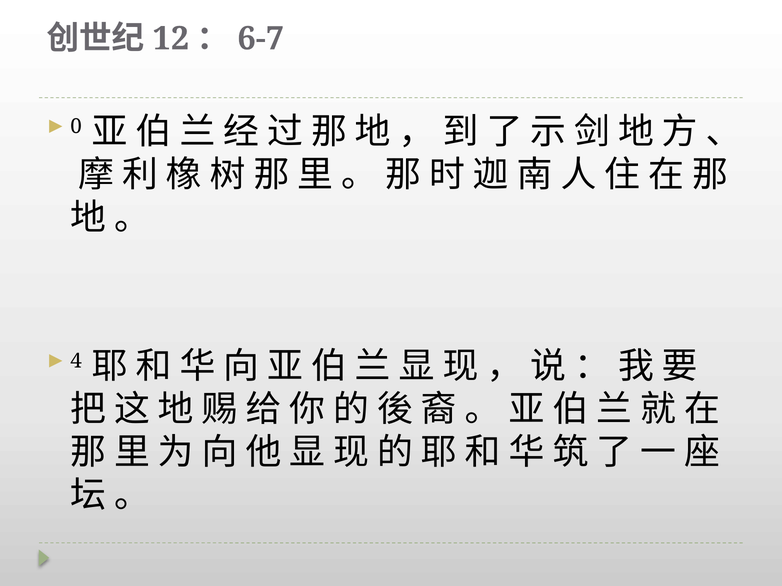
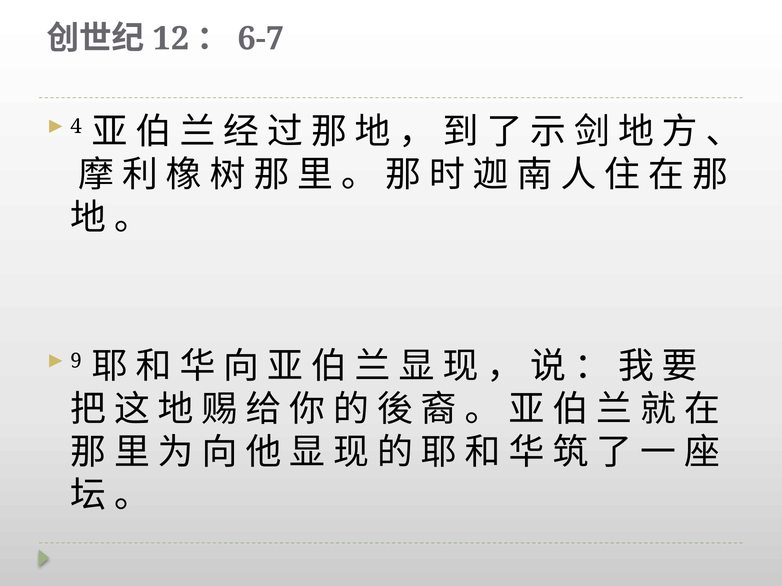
0: 0 -> 4 (76, 127)
4: 4 -> 9 (76, 361)
